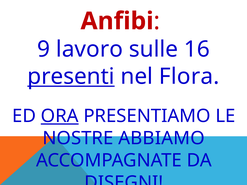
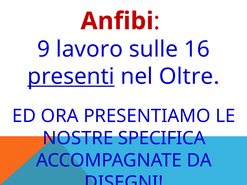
Flora: Flora -> Oltre (189, 77)
ORA underline: present -> none (60, 116)
ABBIAMO: ABBIAMO -> SPECIFICA (162, 138)
